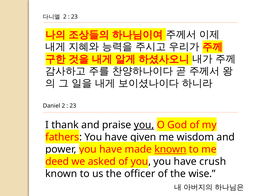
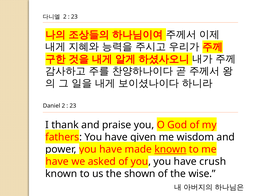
you underline: present -> none (144, 125)
deed: deed -> have (57, 161)
officer: officer -> shown (140, 174)
